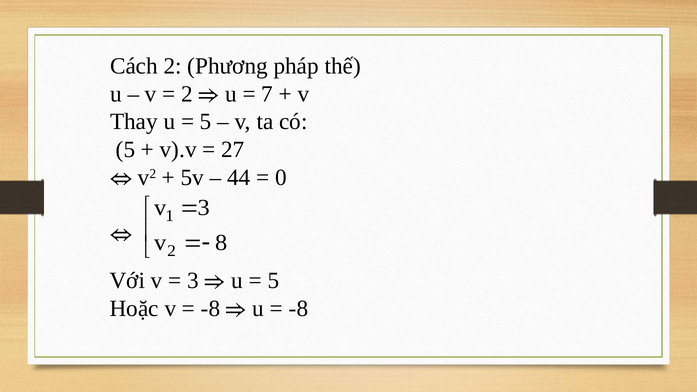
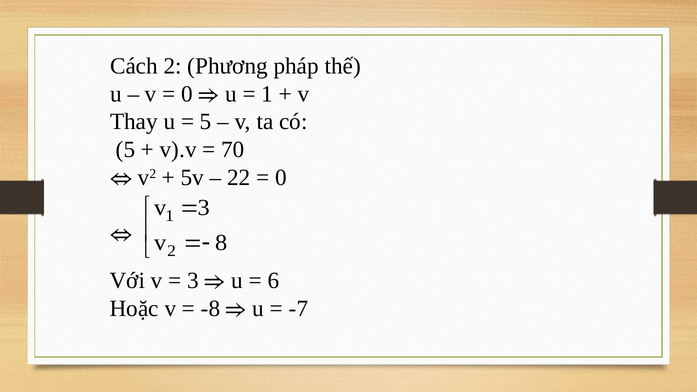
2: 2 -> 0 (187, 94)
7: 7 -> 1 (267, 94)
27: 27 -> 70 (233, 150)
44: 44 -> 22 (239, 178)
5: 5 -> 6 (273, 281)
-8: -8 -> -7 (298, 309)
